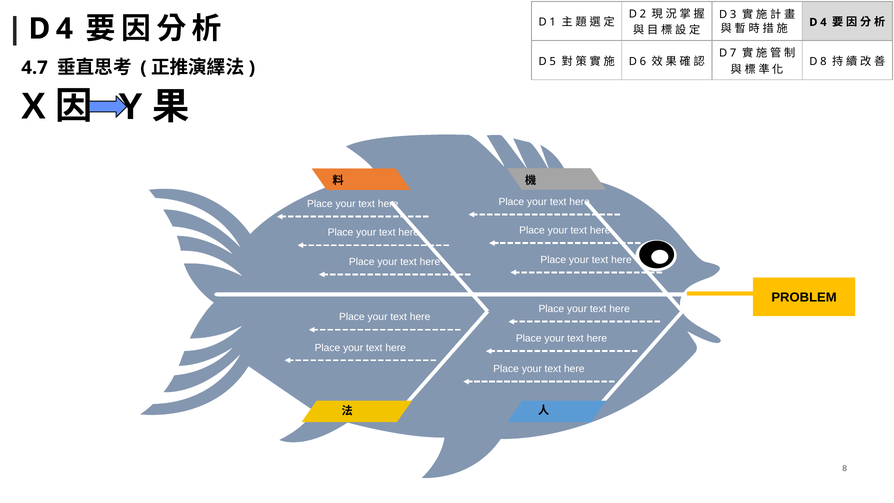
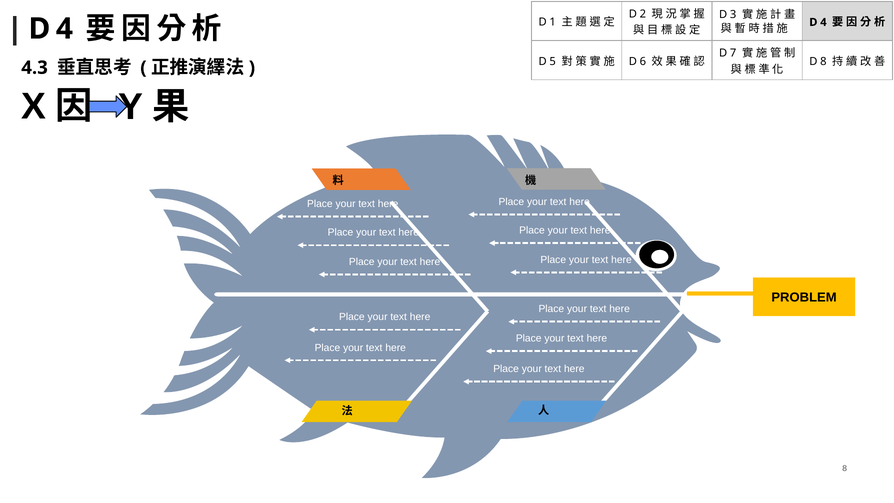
4.7: 4.7 -> 4.3 (35, 68)
